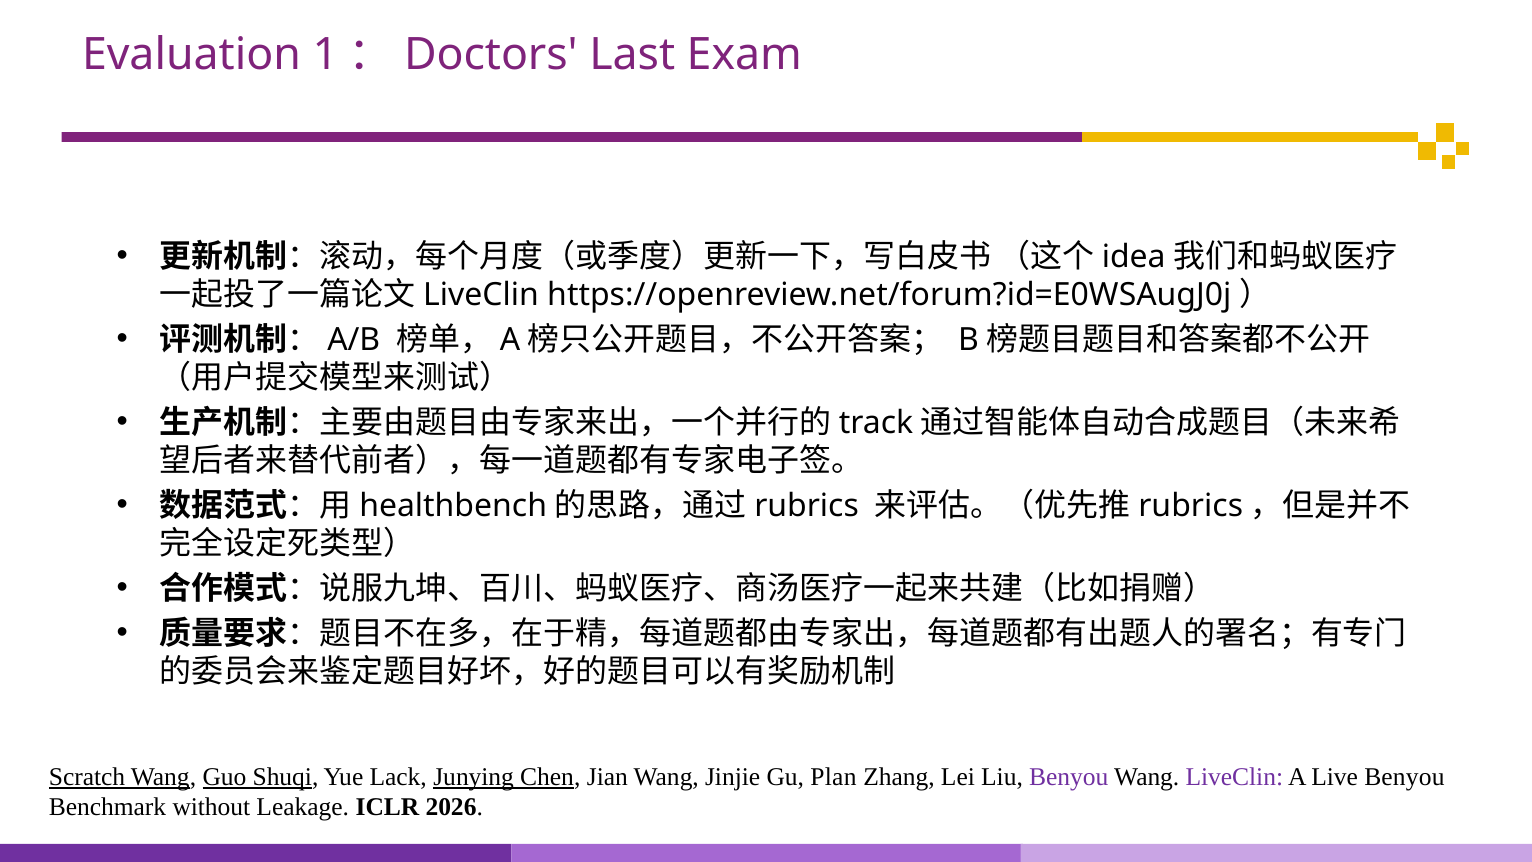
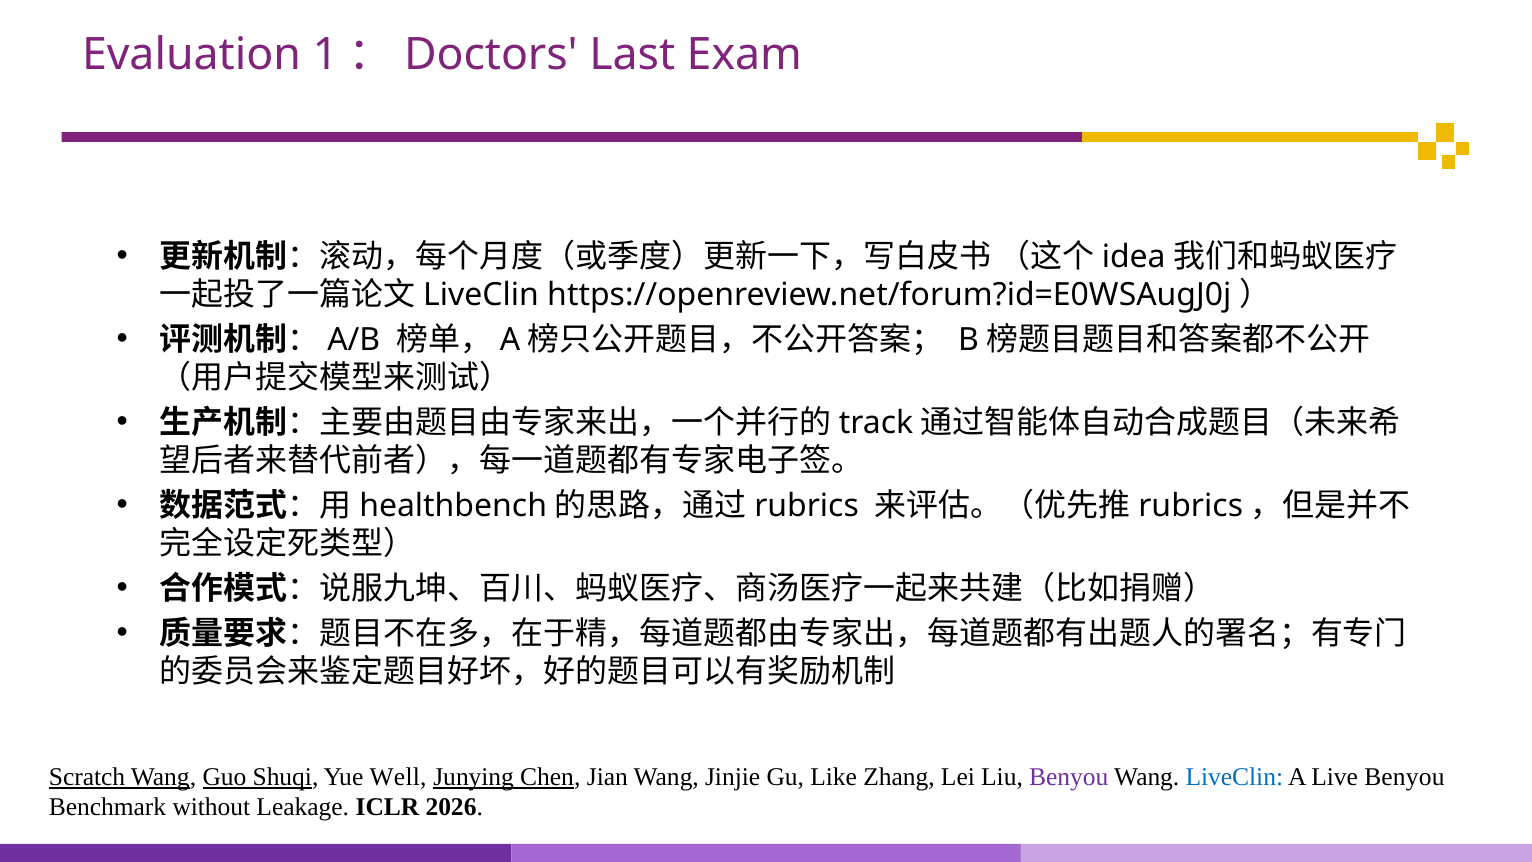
Lack: Lack -> Well (398, 776)
Plan: Plan -> Like (834, 776)
LiveClin colour: purple -> blue (1234, 776)
